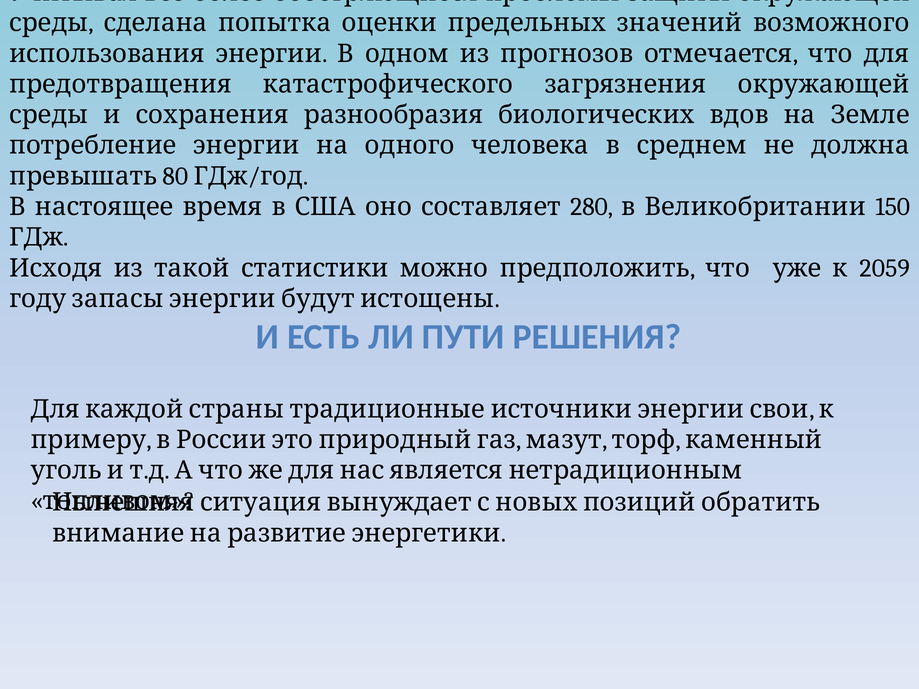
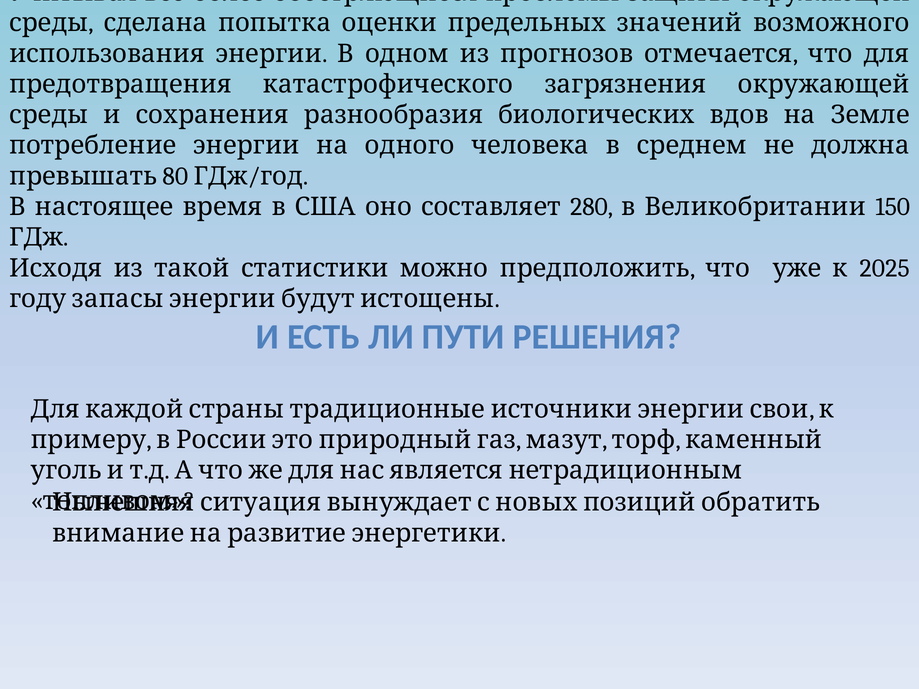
2059: 2059 -> 2025 (885, 268)
